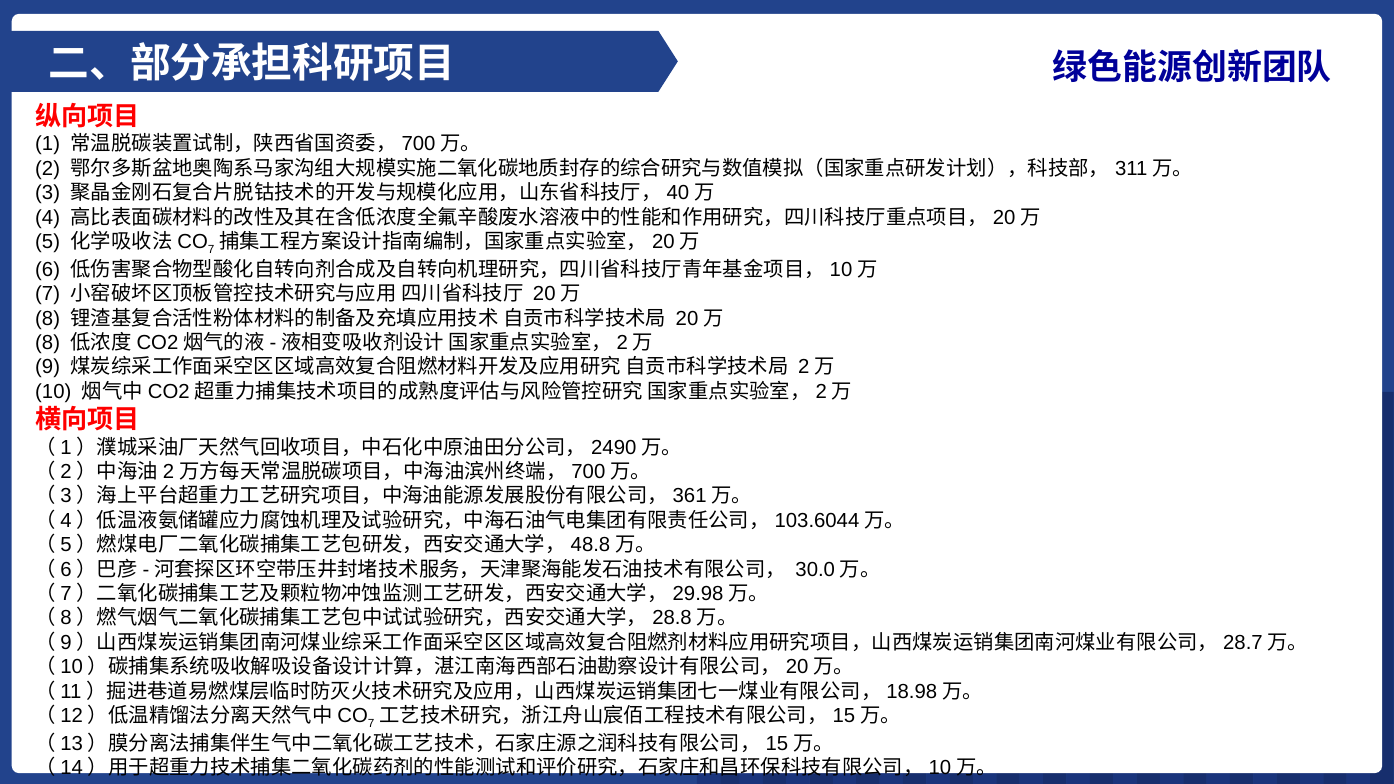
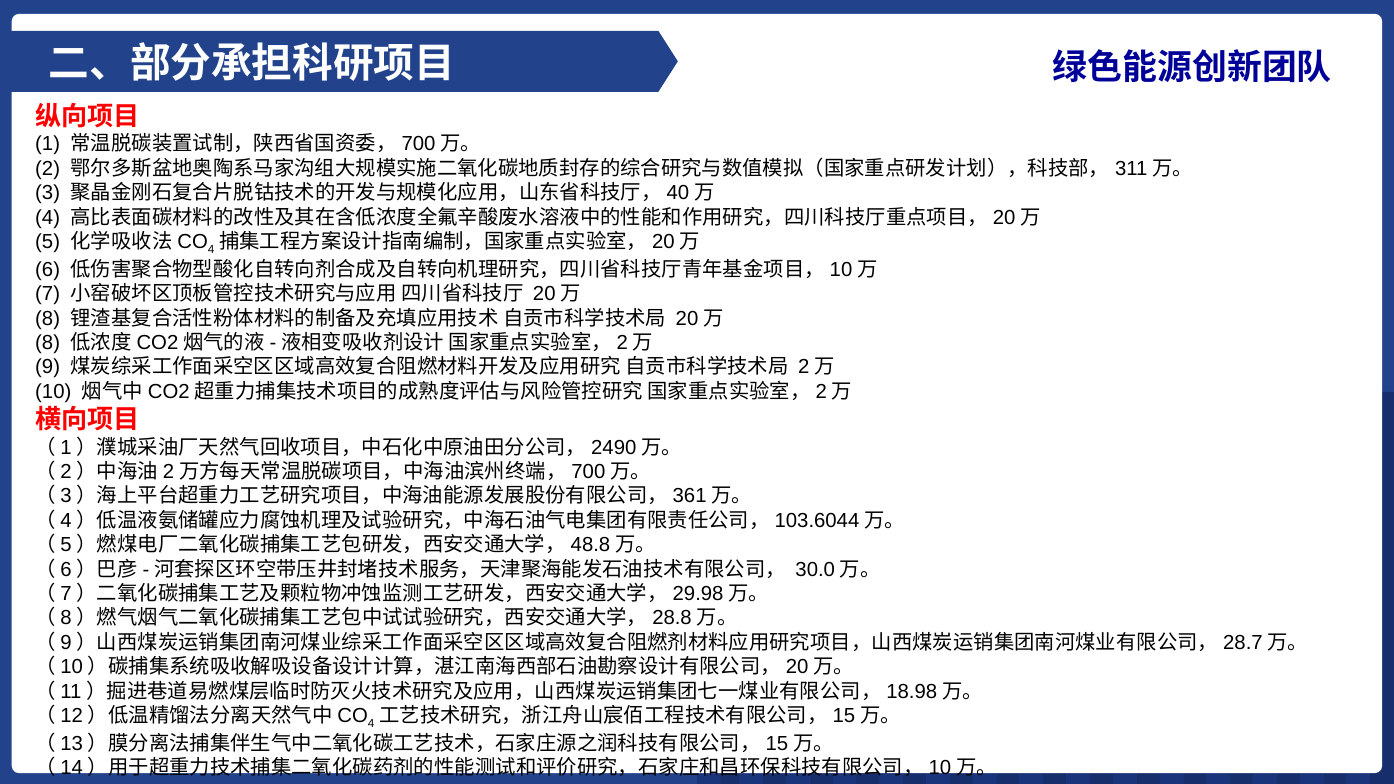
7: 7 -> 4 (211, 250)
7: 7 -> 4 (371, 724)
